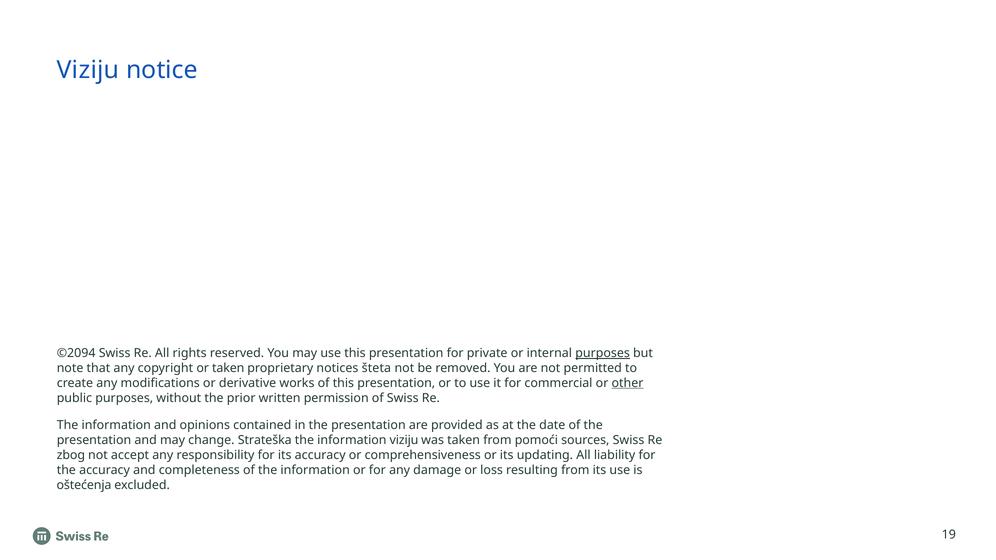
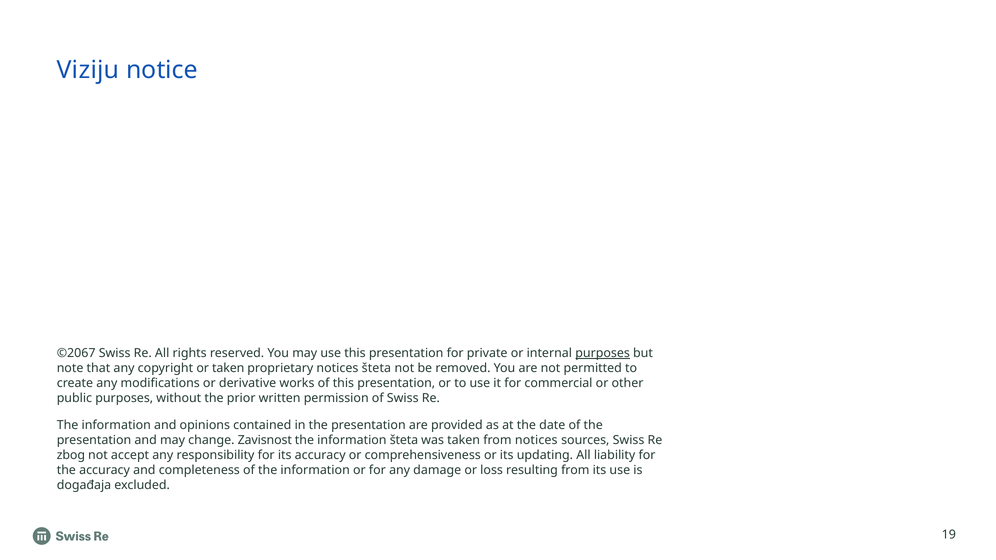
©2094: ©2094 -> ©2067 (76, 353)
other underline: present -> none (628, 383)
Strateška: Strateška -> Zavisnost (265, 440)
information viziju: viziju -> šteta (404, 440)
from pomoći: pomoći -> notices (536, 440)
oštećenja: oštećenja -> događaja (84, 485)
